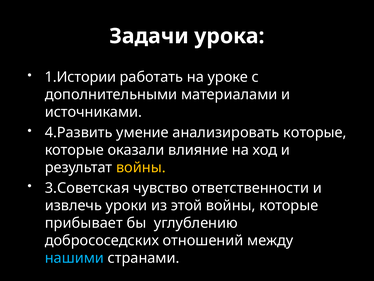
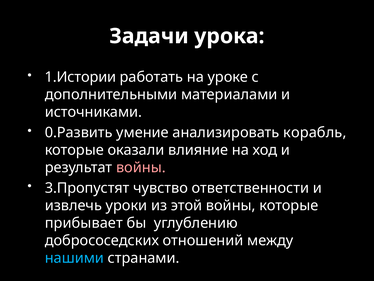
4.Развить: 4.Развить -> 0.Развить (79, 132)
анализировать которые: которые -> корабль (315, 132)
войны colour: yellow -> pink (141, 167)
3.Советская: 3.Советская -> 3.Пропустят (87, 188)
